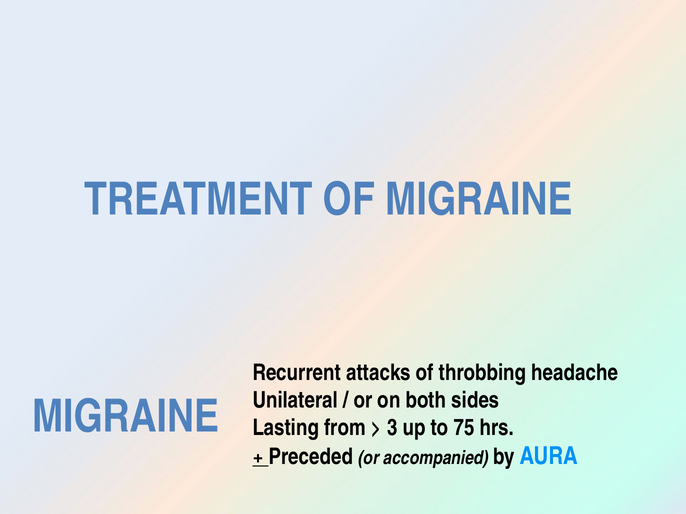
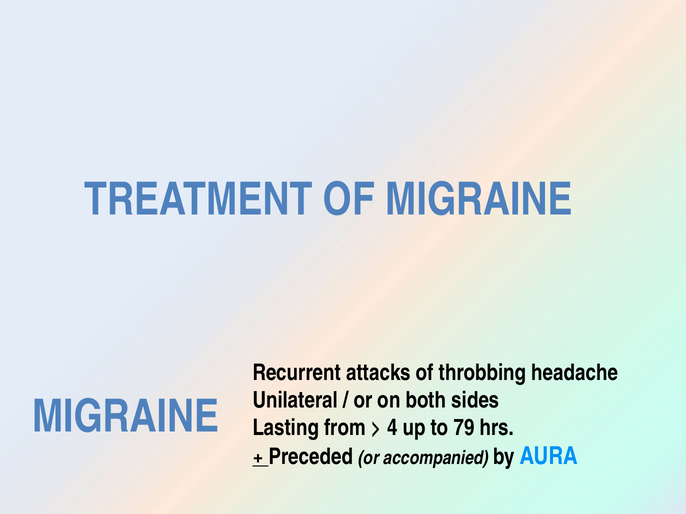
3: 3 -> 4 (392, 428)
75: 75 -> 79 (464, 428)
